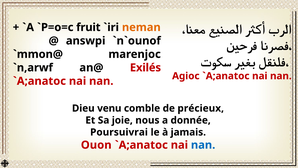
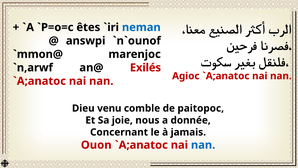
fruit: fruit -> êtes (88, 27)
neman colour: orange -> blue (141, 27)
précieux: précieux -> paitopoc (201, 108)
Poursuivrai: Poursuivrai -> Concernant (119, 132)
